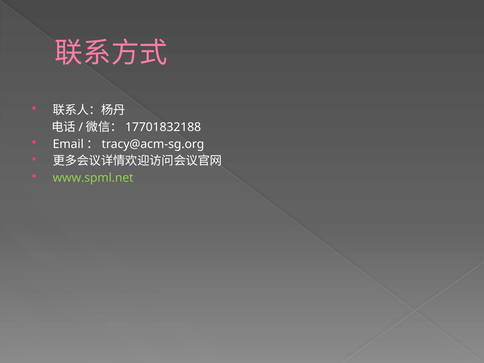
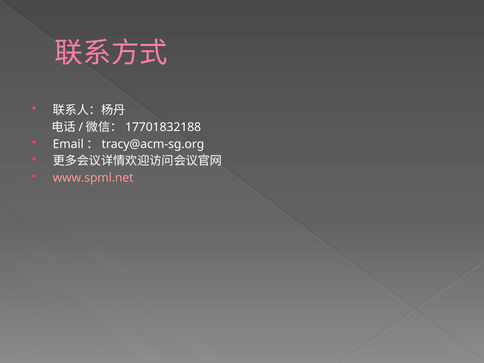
www.spml.net colour: light green -> pink (93, 178)
